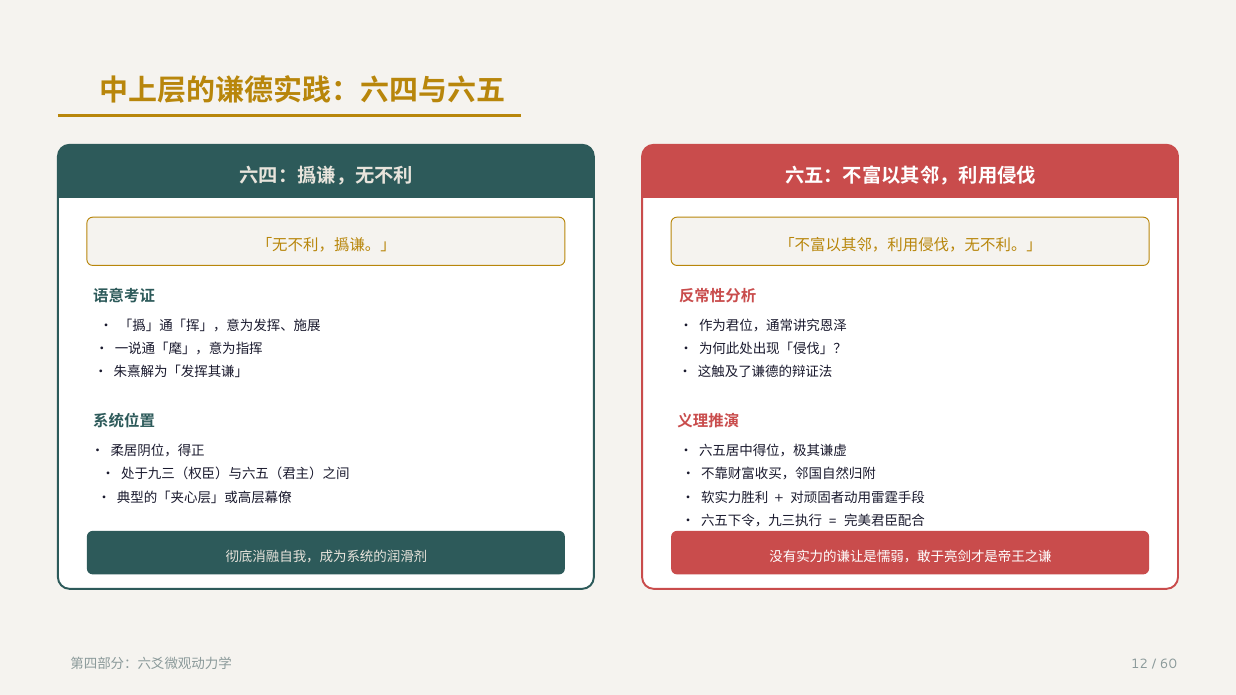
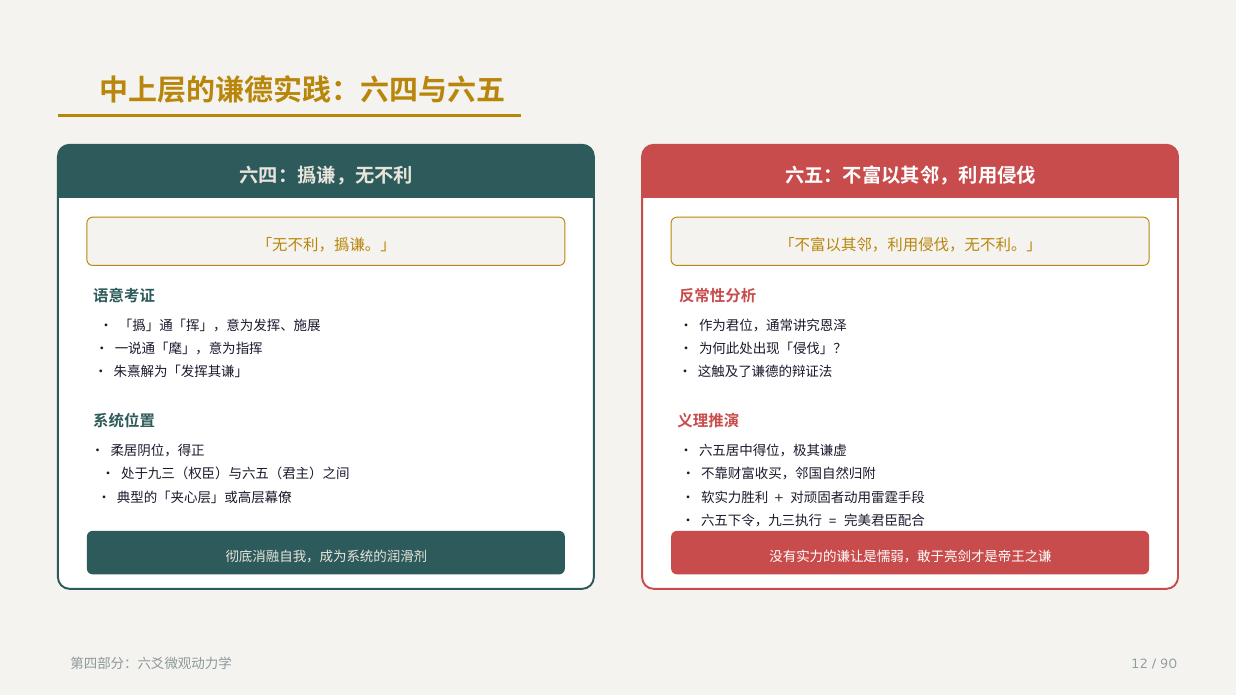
60: 60 -> 90 (1169, 664)
